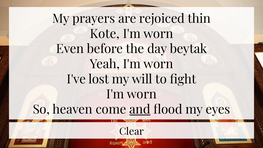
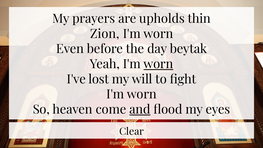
rejoiced: rejoiced -> upholds (162, 19)
Kote: Kote -> Zion (105, 34)
worn underline: none -> present (158, 64)
